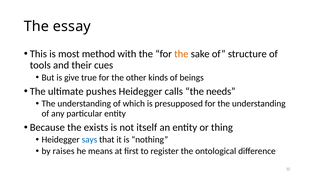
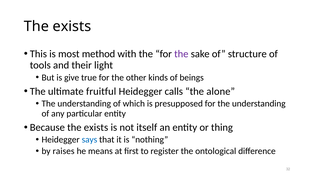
essay: essay -> exists (72, 26)
the colour: orange -> purple (181, 54)
cues: cues -> light (104, 65)
pushes: pushes -> fruitful (101, 91)
needs: needs -> alone (221, 91)
